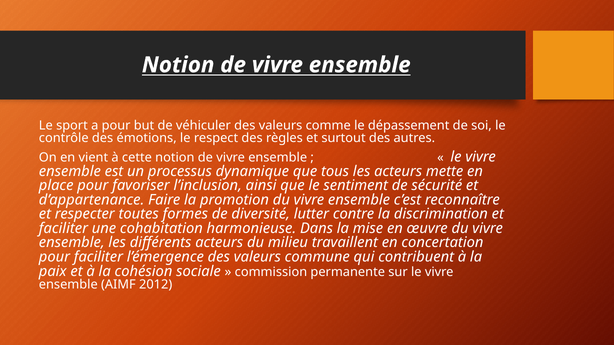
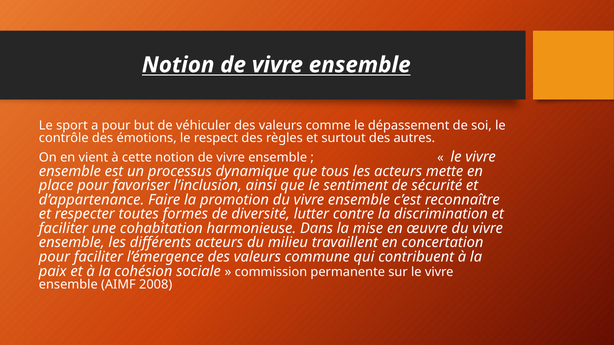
2012: 2012 -> 2008 (156, 285)
